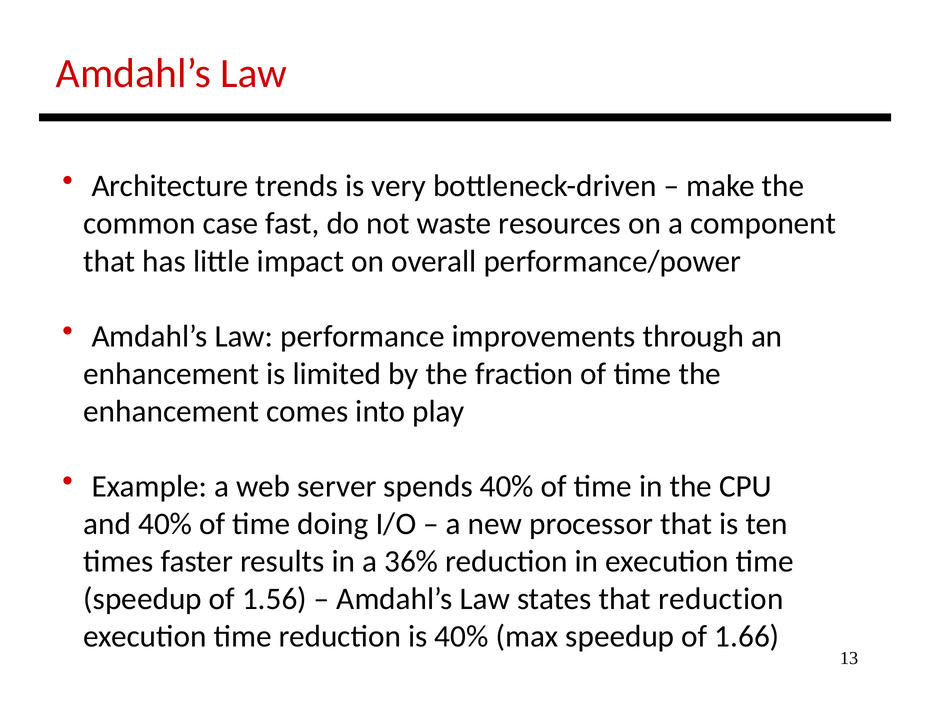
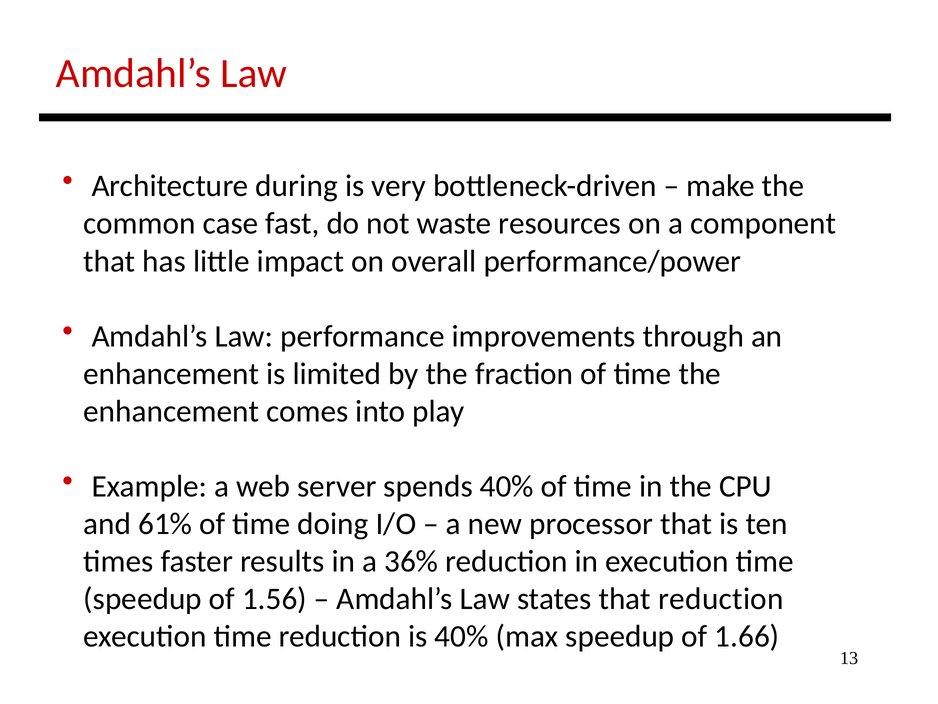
trends: trends -> during (297, 186)
and 40%: 40% -> 61% (165, 524)
